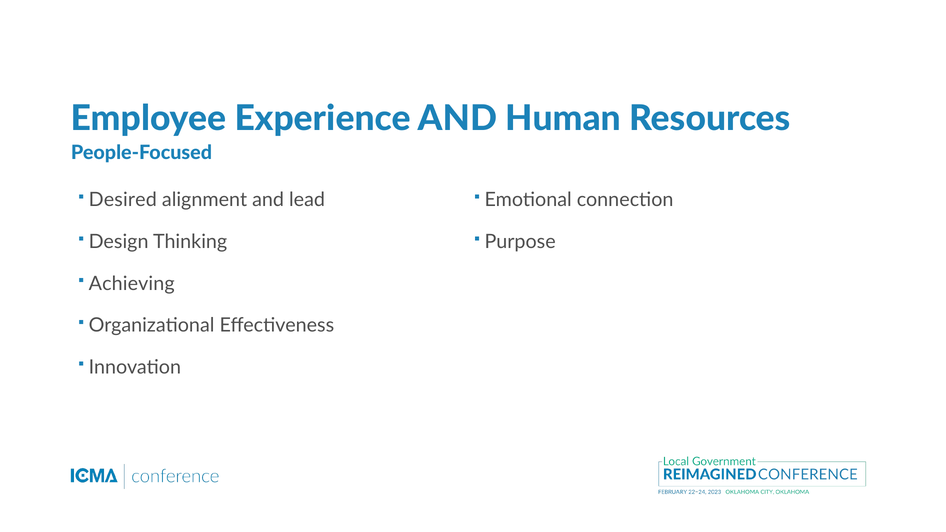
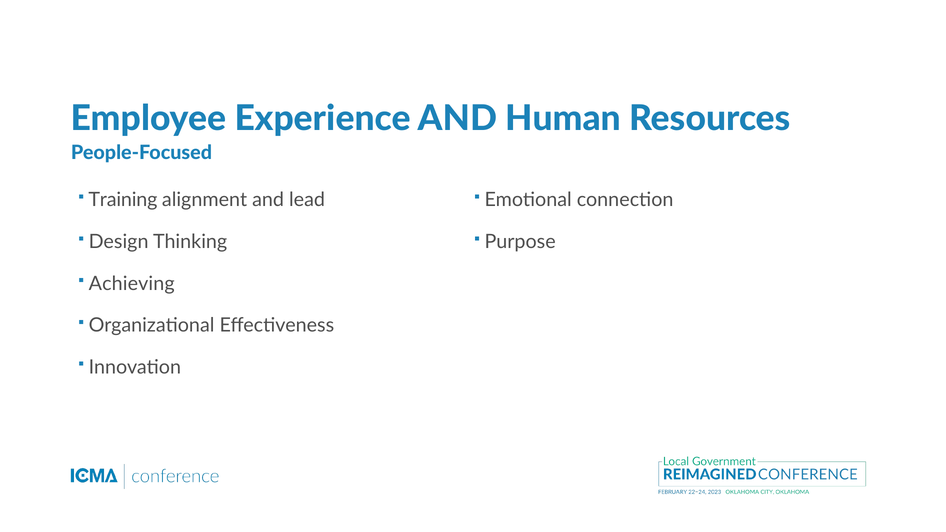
Desired: Desired -> Training (123, 200)
